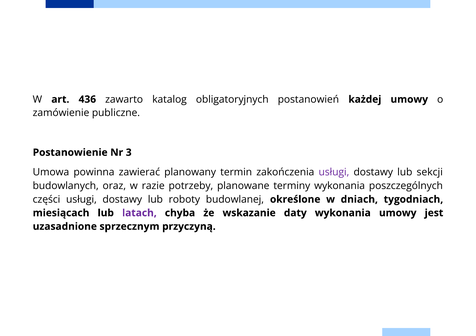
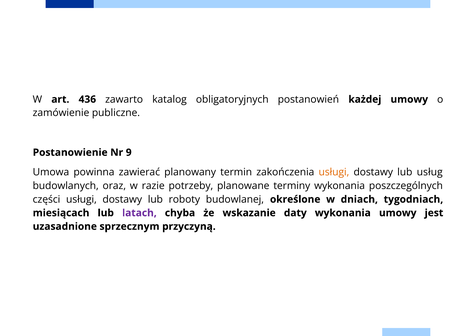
3: 3 -> 9 (129, 153)
usługi colour: purple -> orange (334, 173)
sekcji: sekcji -> usług (430, 173)
